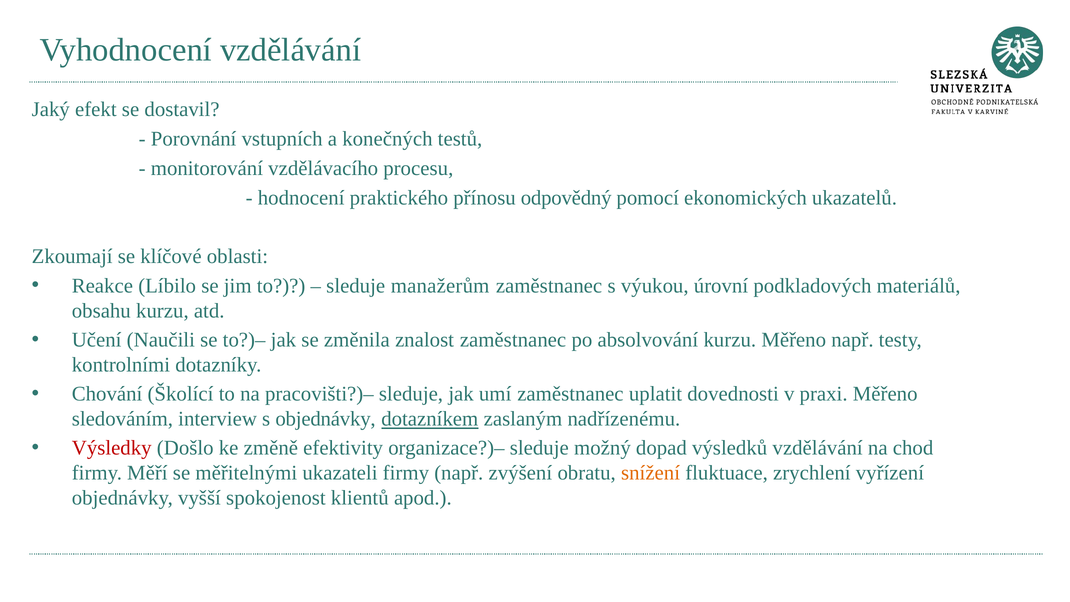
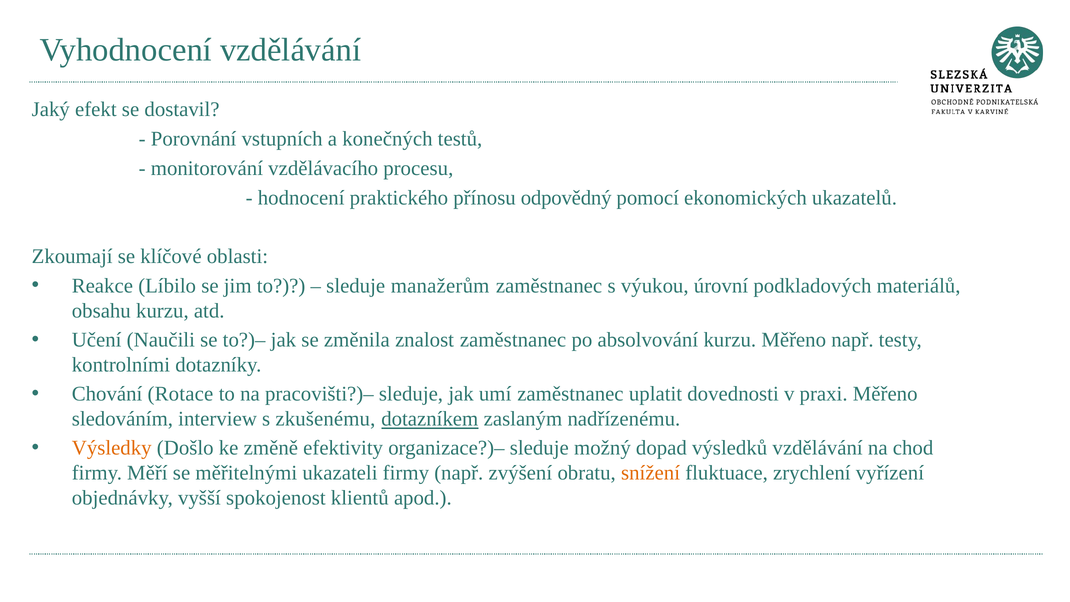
Školící: Školící -> Rotace (180, 394)
s objednávky: objednávky -> zkušenému (325, 419)
Výsledky colour: red -> orange (112, 448)
